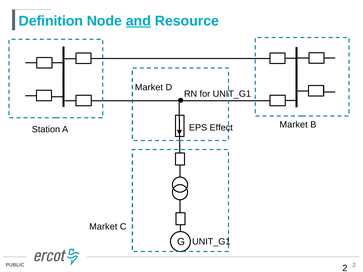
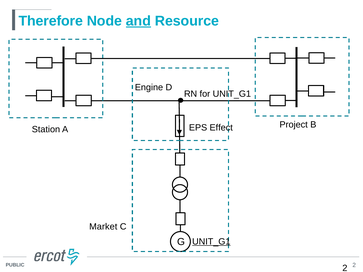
Definition: Definition -> Therefore (51, 21)
Market: Market -> Engine (149, 87)
Market: Market -> Project (294, 125)
UNIT_G1 underline: none -> present (211, 242)
